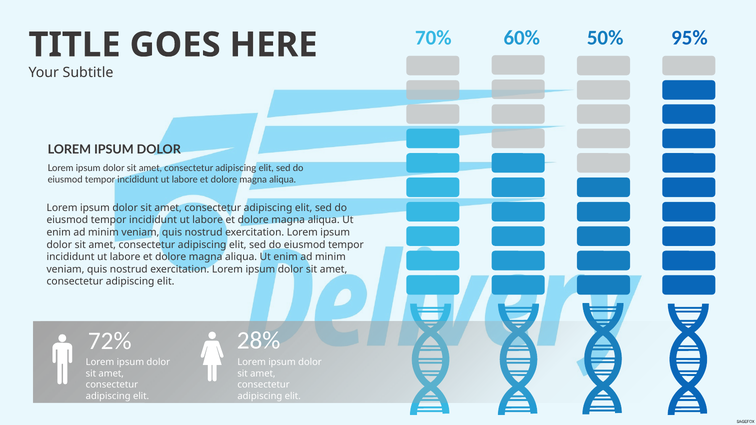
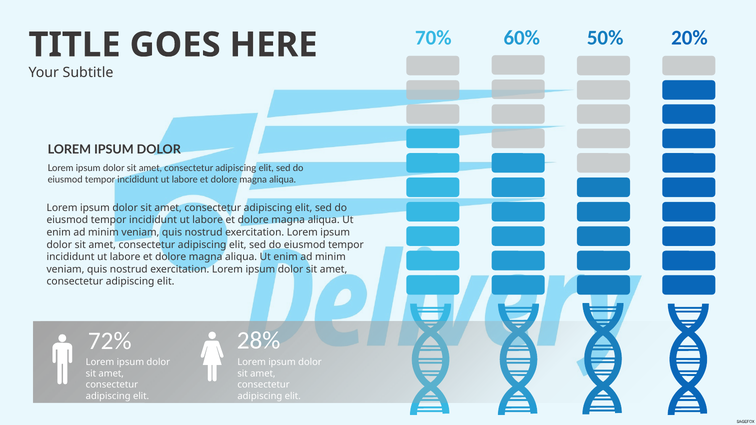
95%: 95% -> 20% (689, 38)
